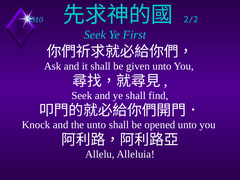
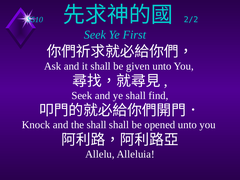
the unto: unto -> shall (97, 125)
